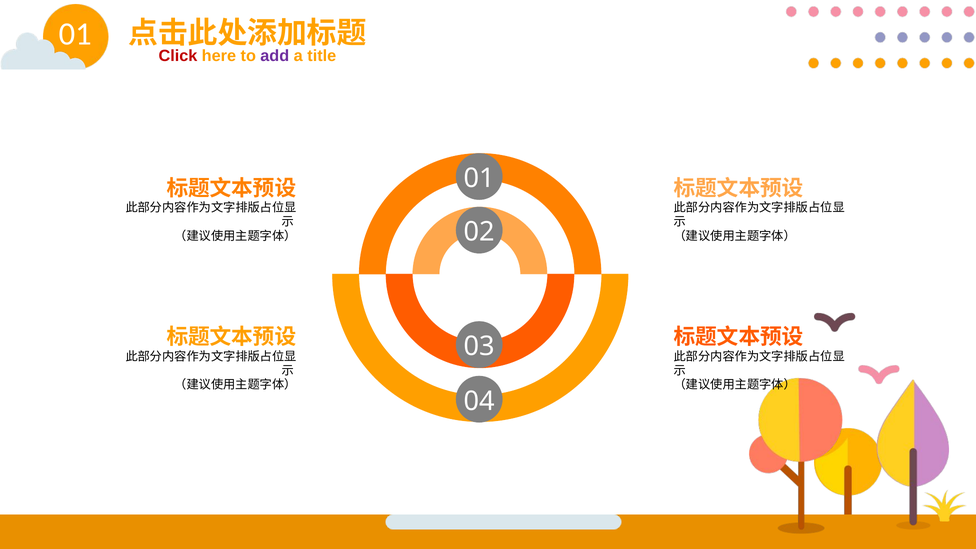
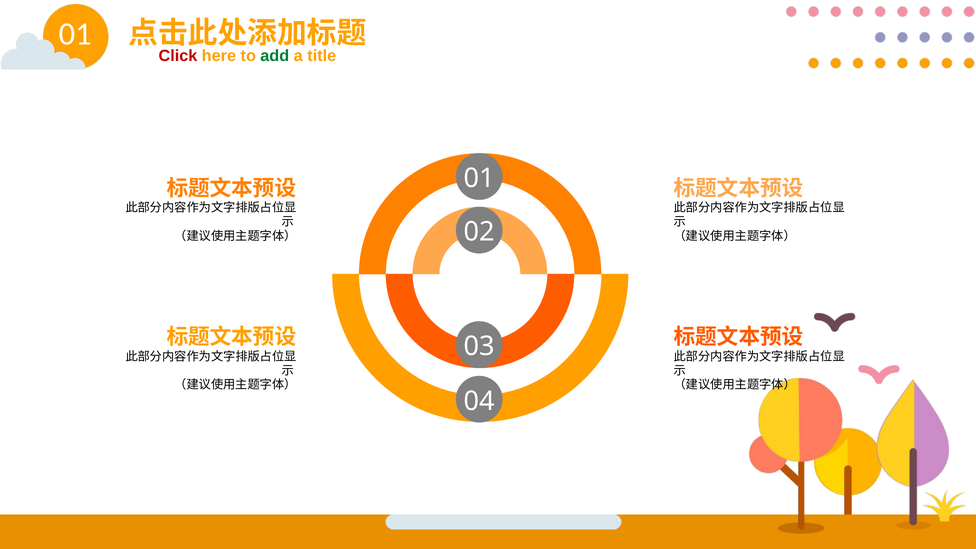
add colour: purple -> green (275, 56)
